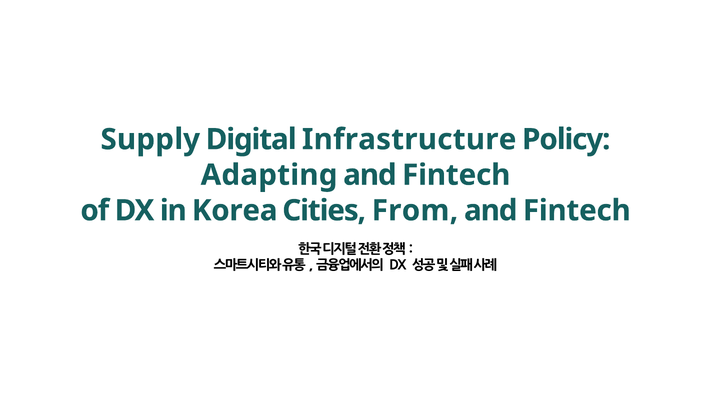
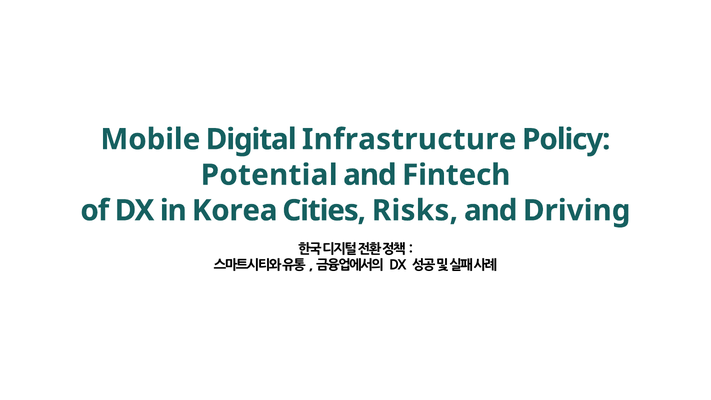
Supply: Supply -> Mobile (150, 139)
Adapting: Adapting -> Potential (269, 175)
From: From -> Risks (415, 211)
Fintech: Fintech -> Driving (577, 211)
